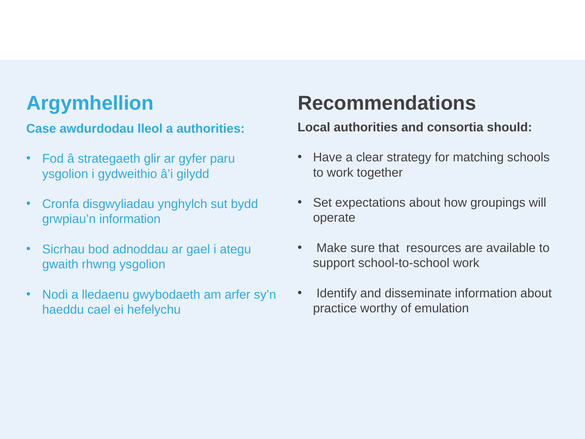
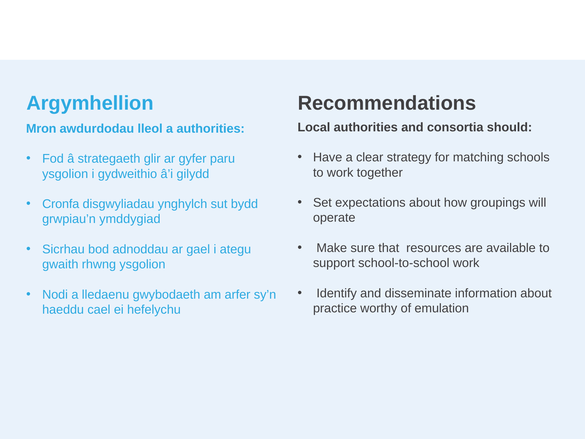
Case: Case -> Mron (41, 129)
grwpiau’n information: information -> ymddygiad (130, 219)
